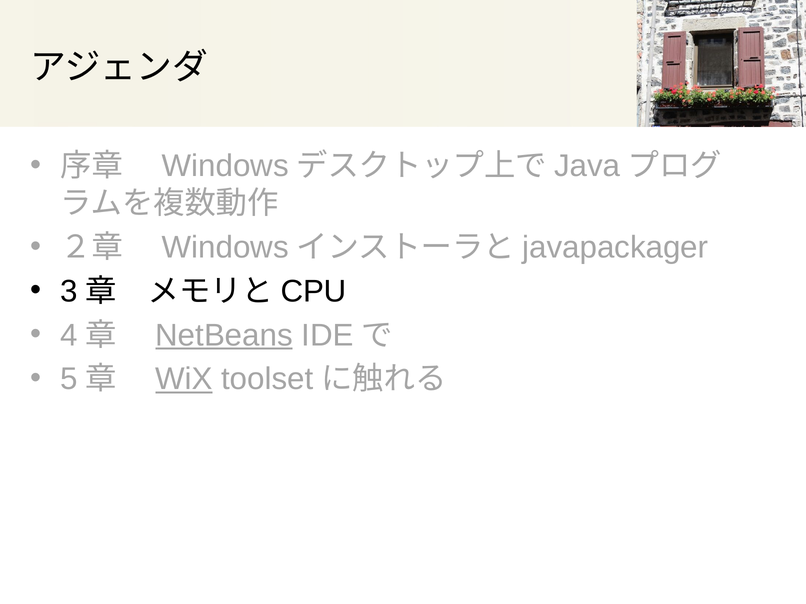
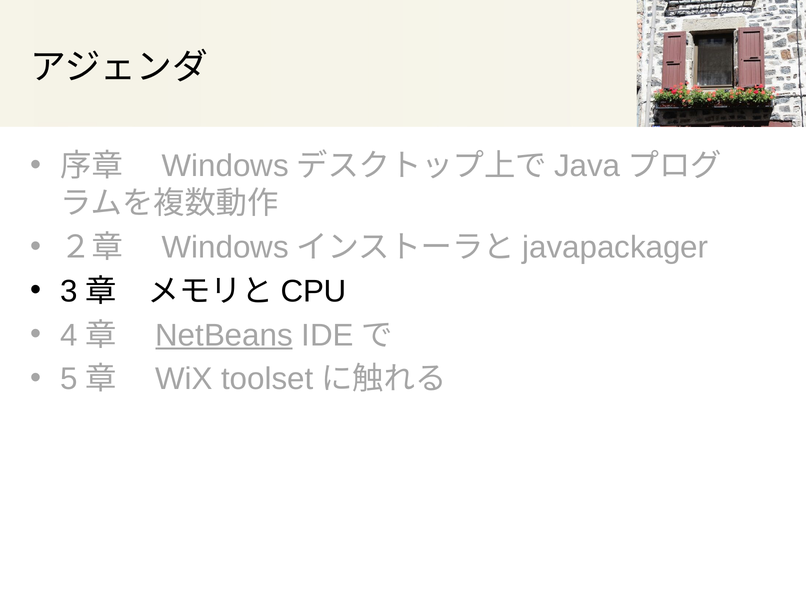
WiX underline: present -> none (184, 379)
